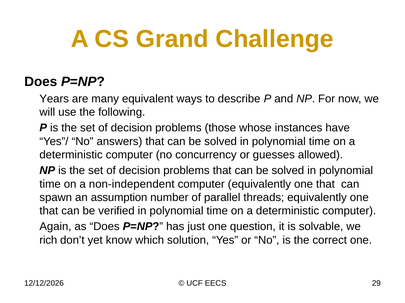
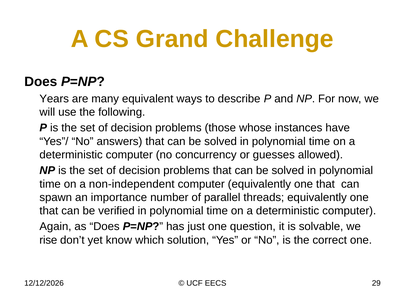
assumption: assumption -> importance (119, 198)
rich: rich -> rise (48, 241)
